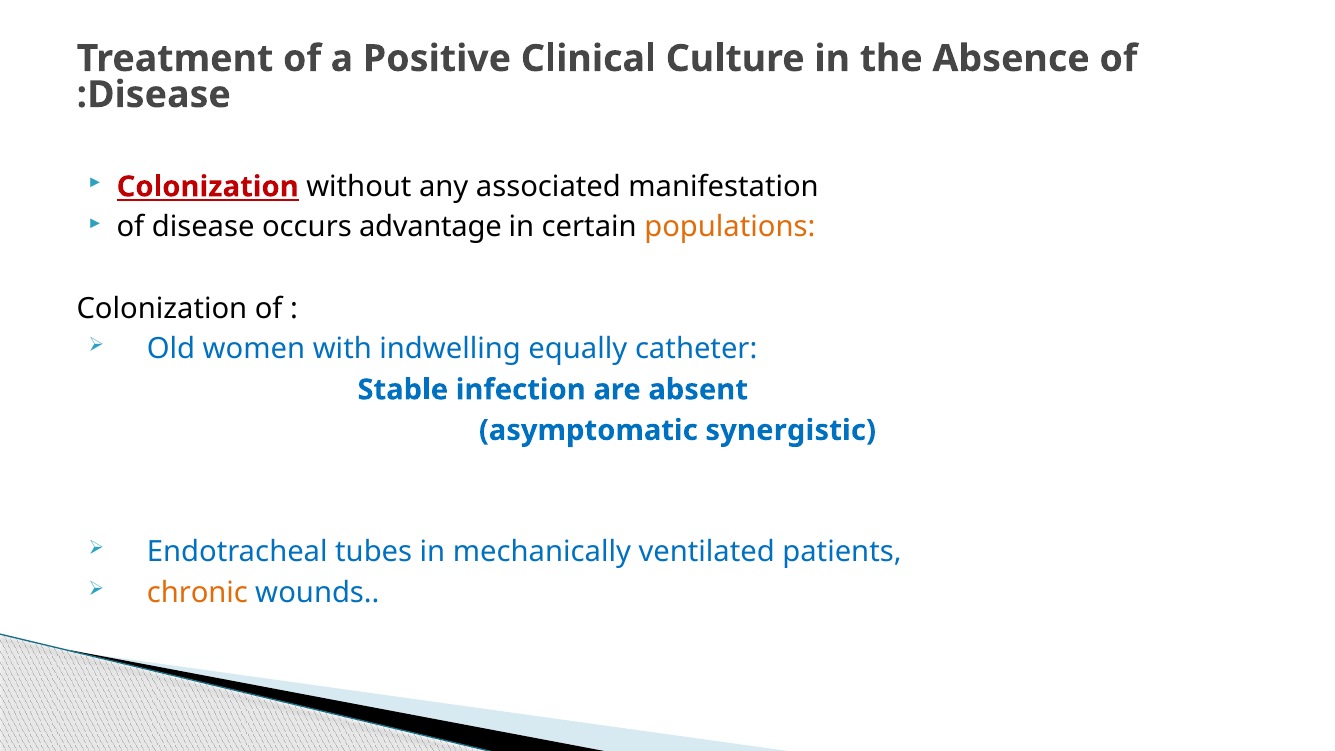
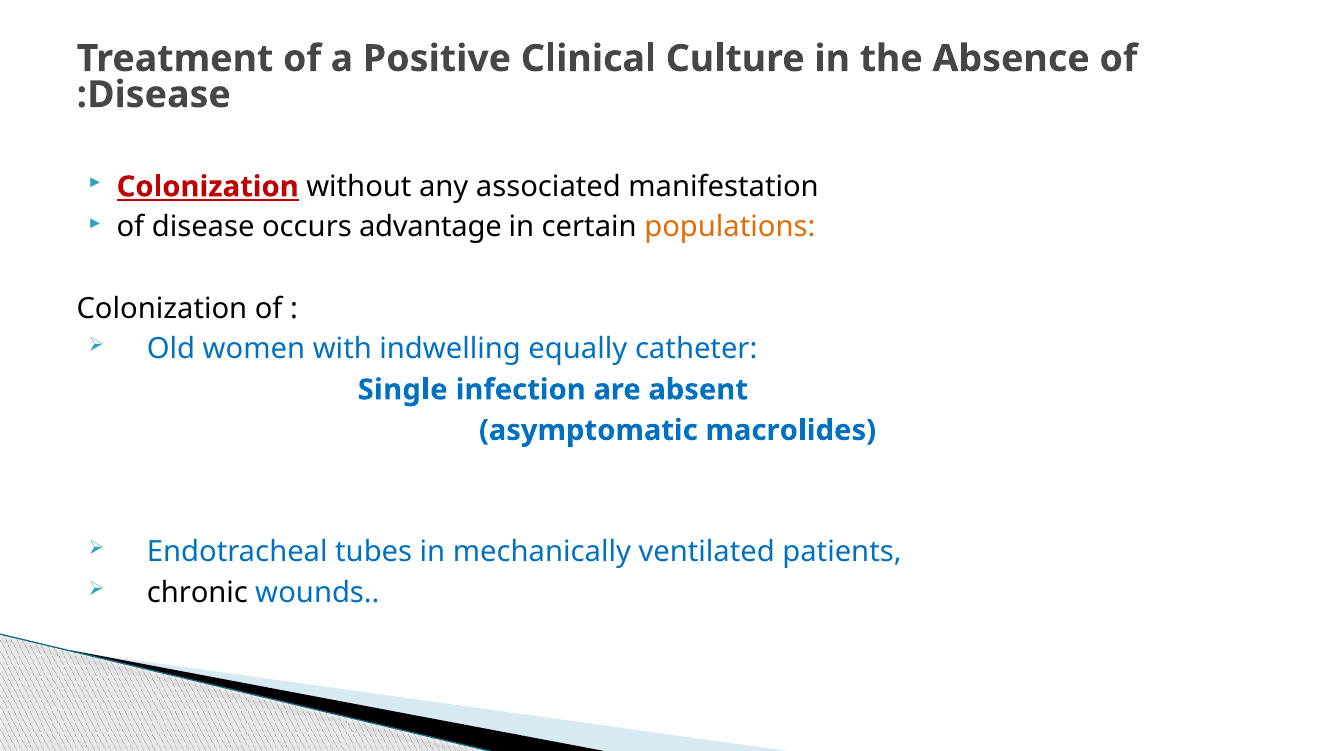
Stable: Stable -> Single (403, 390)
synergistic: synergistic -> macrolides (791, 430)
chronic colour: orange -> black (197, 593)
